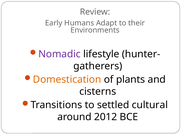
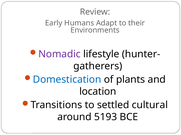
Domestication colour: orange -> blue (67, 80)
cisterns: cisterns -> location (98, 92)
2012: 2012 -> 5193 (106, 118)
